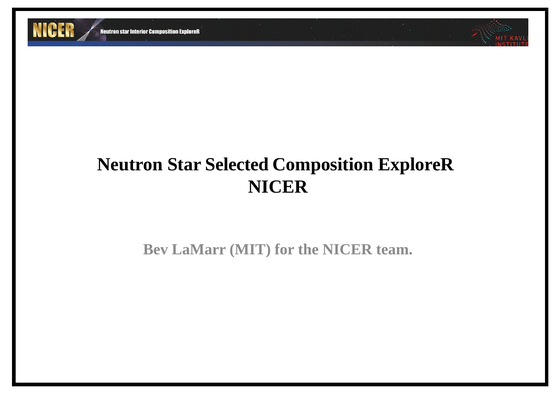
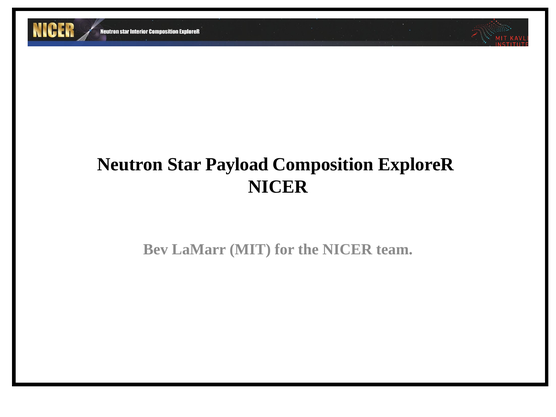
Selected: Selected -> Payload (237, 164)
